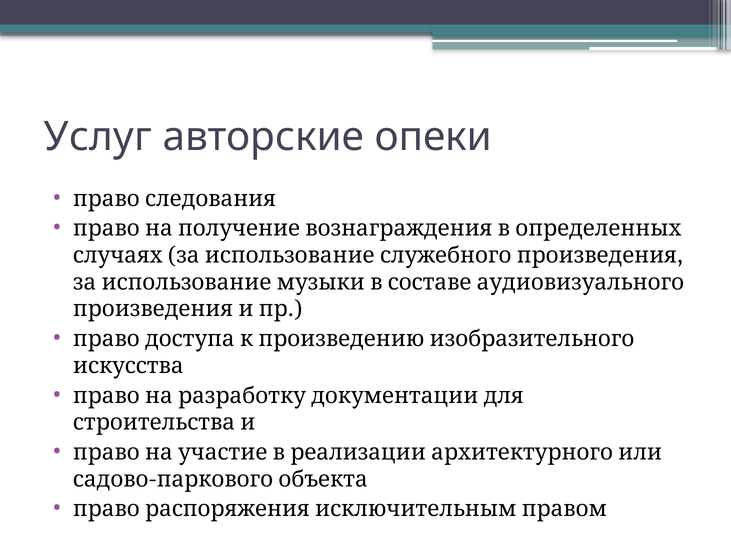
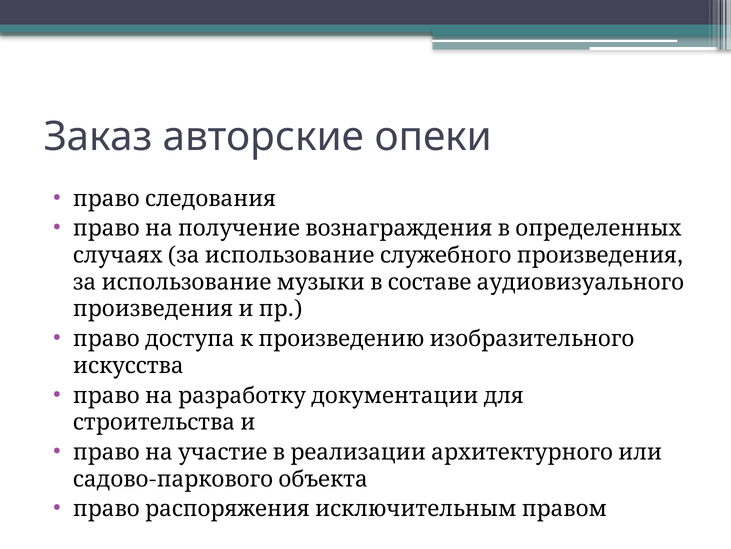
Услуг: Услуг -> Заказ (98, 137)
